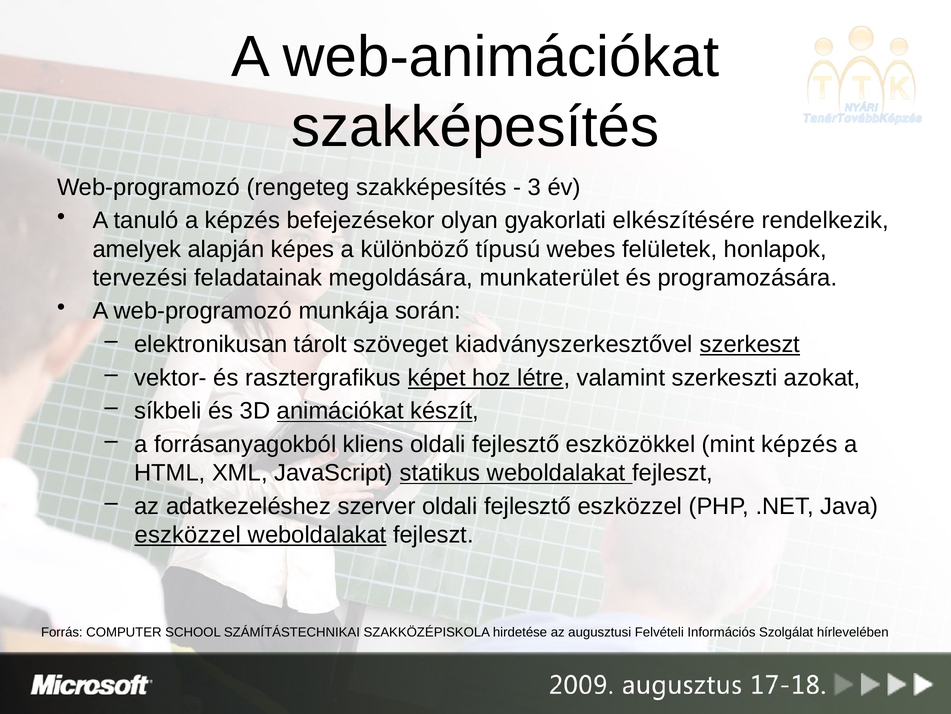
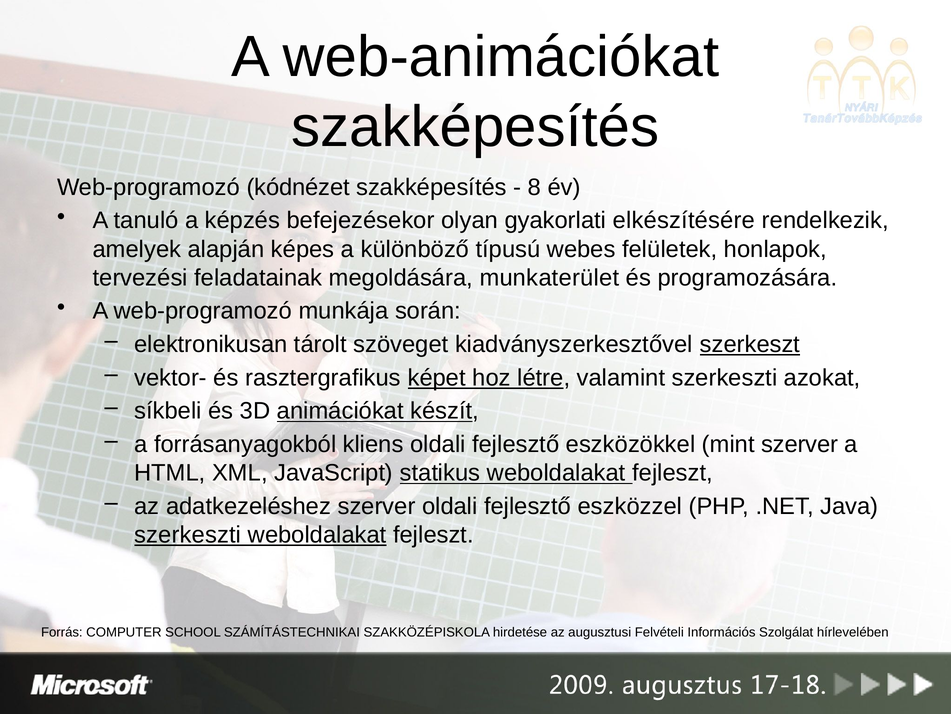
rengeteg: rengeteg -> kódnézet (298, 187)
3: 3 -> 8 (534, 187)
mint képzés: képzés -> szerver (800, 444)
eszközzel: eszközzel -> szerkeszti (188, 534)
